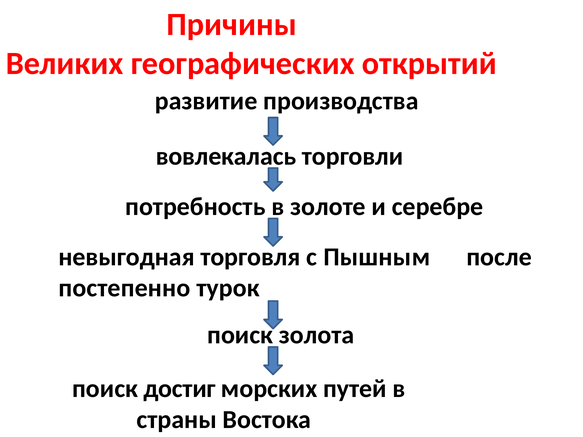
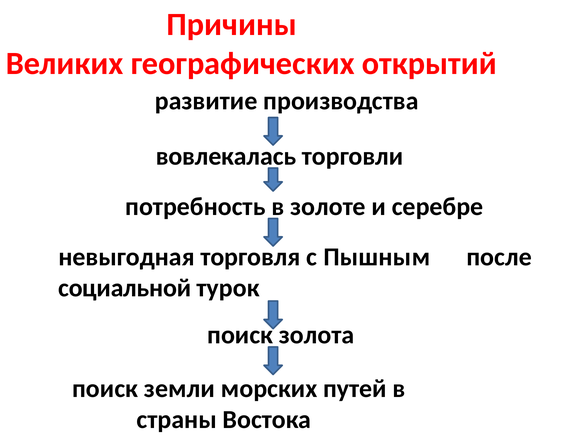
постепенно: постепенно -> социальной (125, 288)
достиг: достиг -> земли (179, 389)
